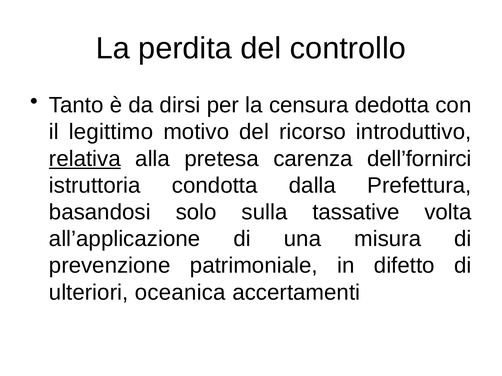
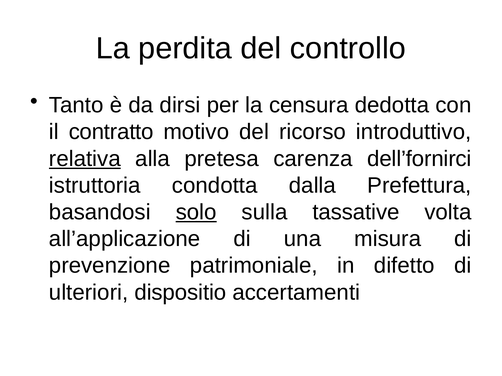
legittimo: legittimo -> contratto (111, 132)
solo underline: none -> present (196, 212)
oceanica: oceanica -> dispositio (180, 293)
